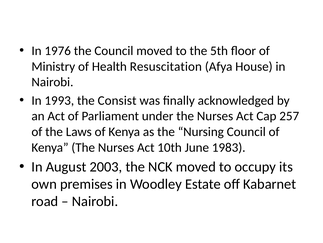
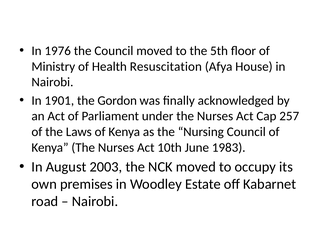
1993: 1993 -> 1901 (59, 100)
Consist: Consist -> Gordon (117, 100)
